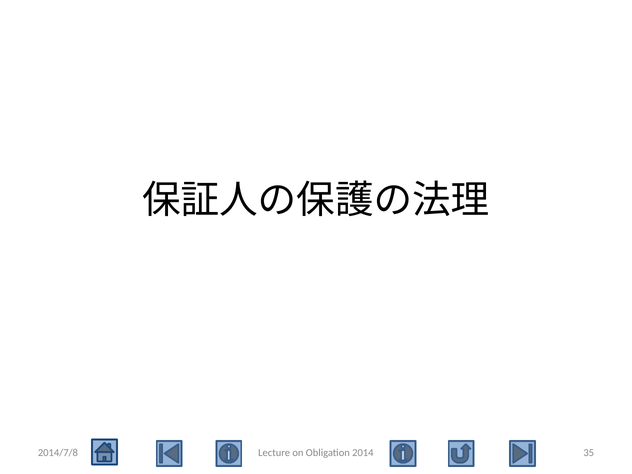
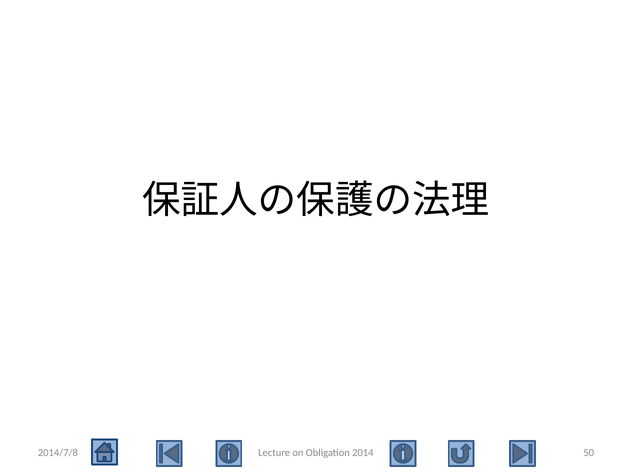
35: 35 -> 50 (589, 453)
